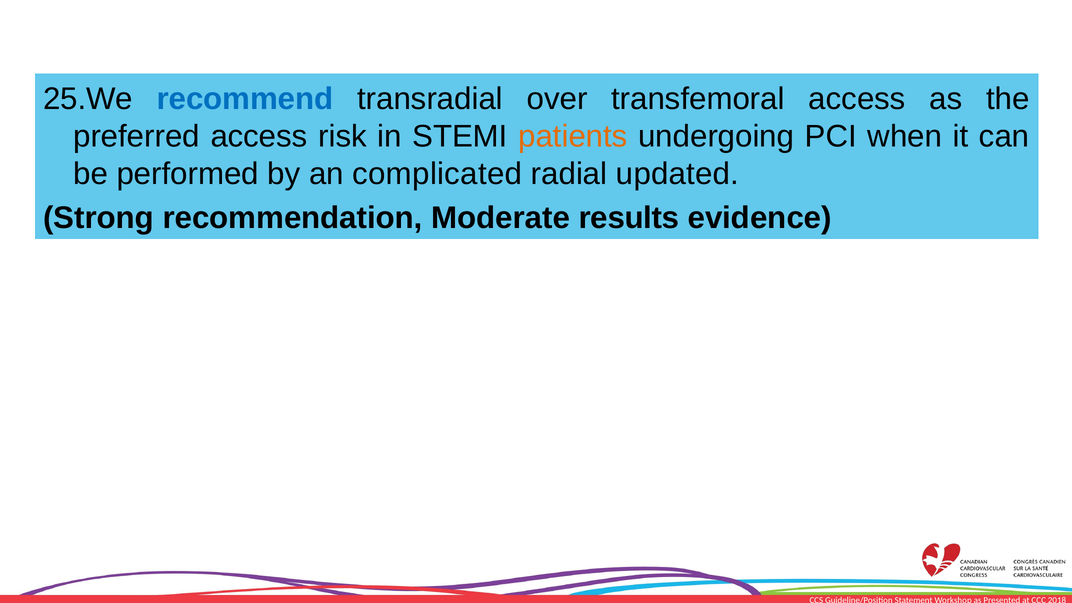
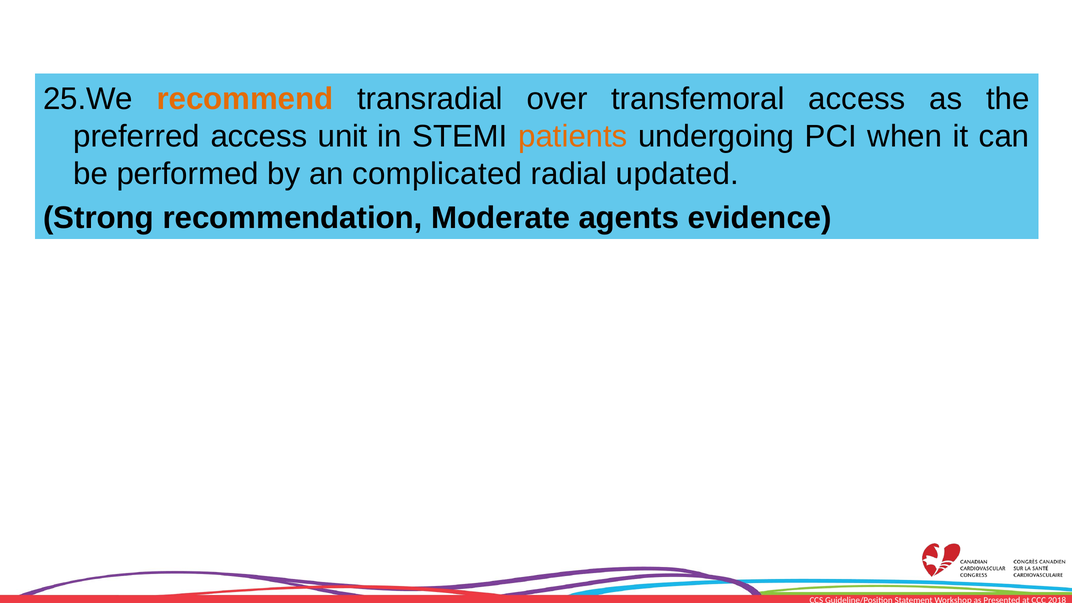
recommend colour: blue -> orange (245, 99)
risk: risk -> unit (343, 137)
results: results -> agents (629, 218)
